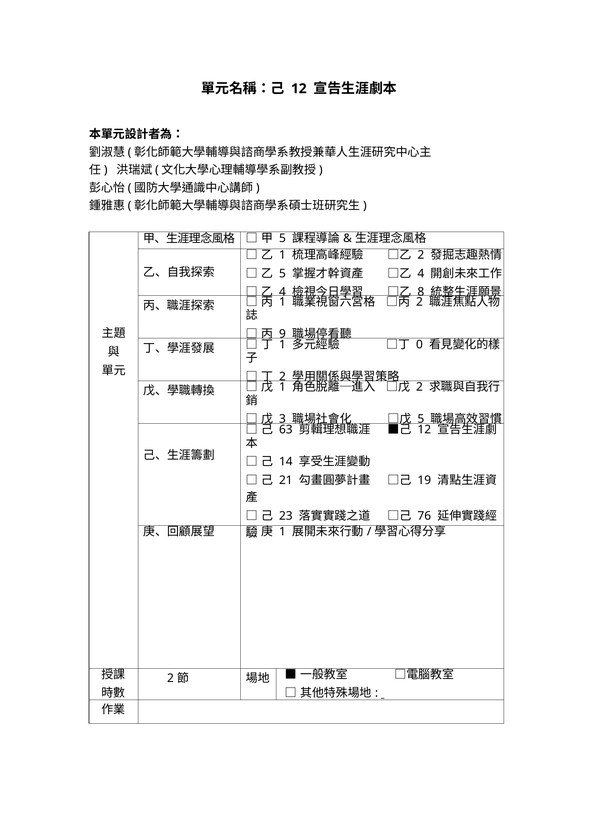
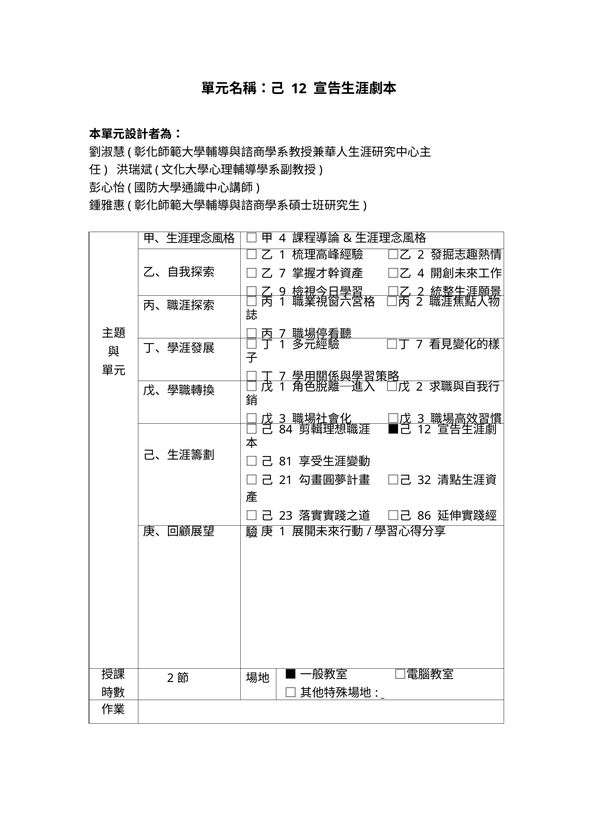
5: 5 -> 4 (282, 238)
5: 5 -> 7 (282, 274)
4: 4 -> 9 (282, 292)
8: 8 -> 2 (421, 292)
9: 9 -> 7 (282, 334)
0: 0 -> 7 (419, 345)
2: 2 -> 7 (282, 377)
5: 5 -> 3 (421, 419)
63: 63 -> 84 (286, 430)
14: 14 -> 81 (286, 462)
19: 19 -> 32 (424, 480)
76: 76 -> 86 (424, 516)
